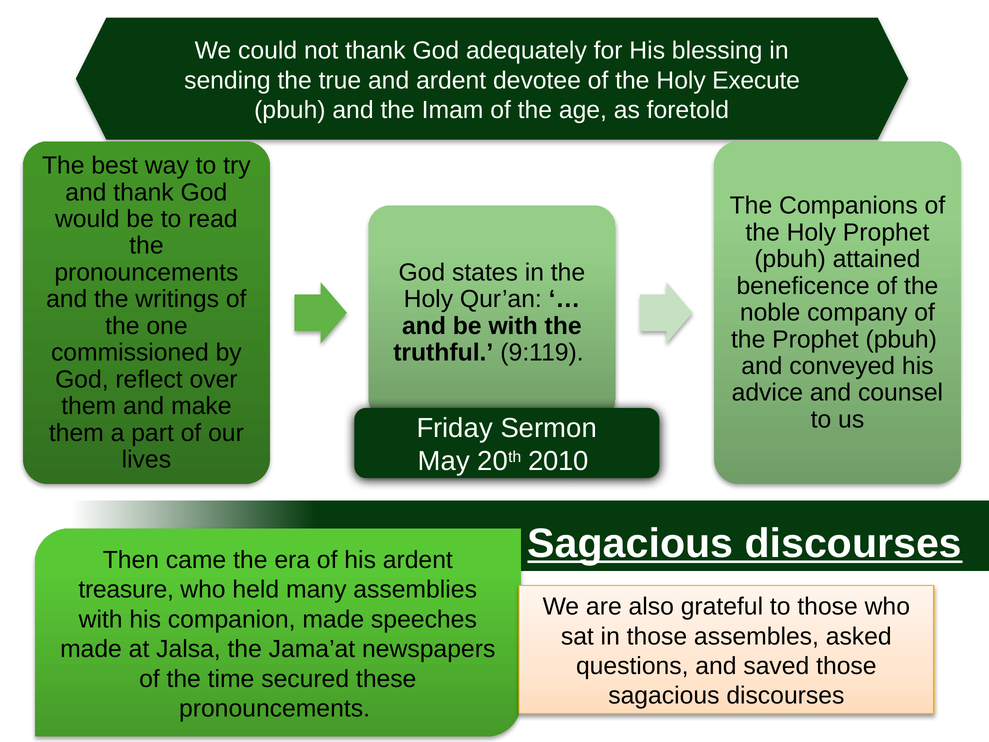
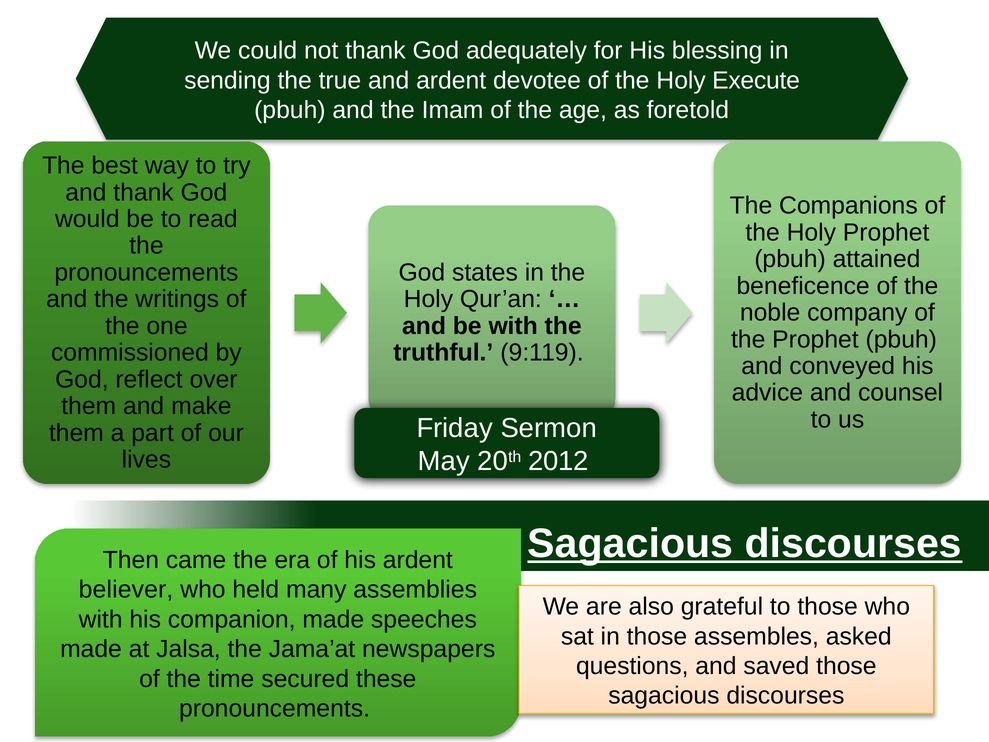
2010: 2010 -> 2012 (559, 461)
treasure: treasure -> believer (126, 590)
